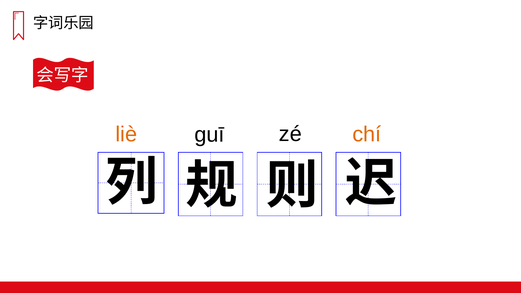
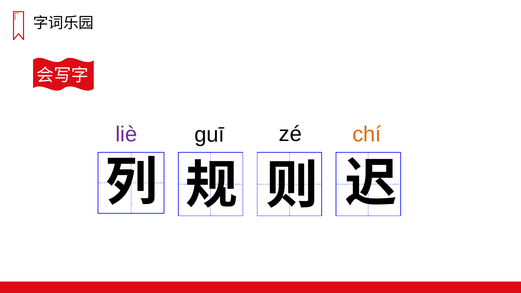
liè colour: orange -> purple (126, 134)
